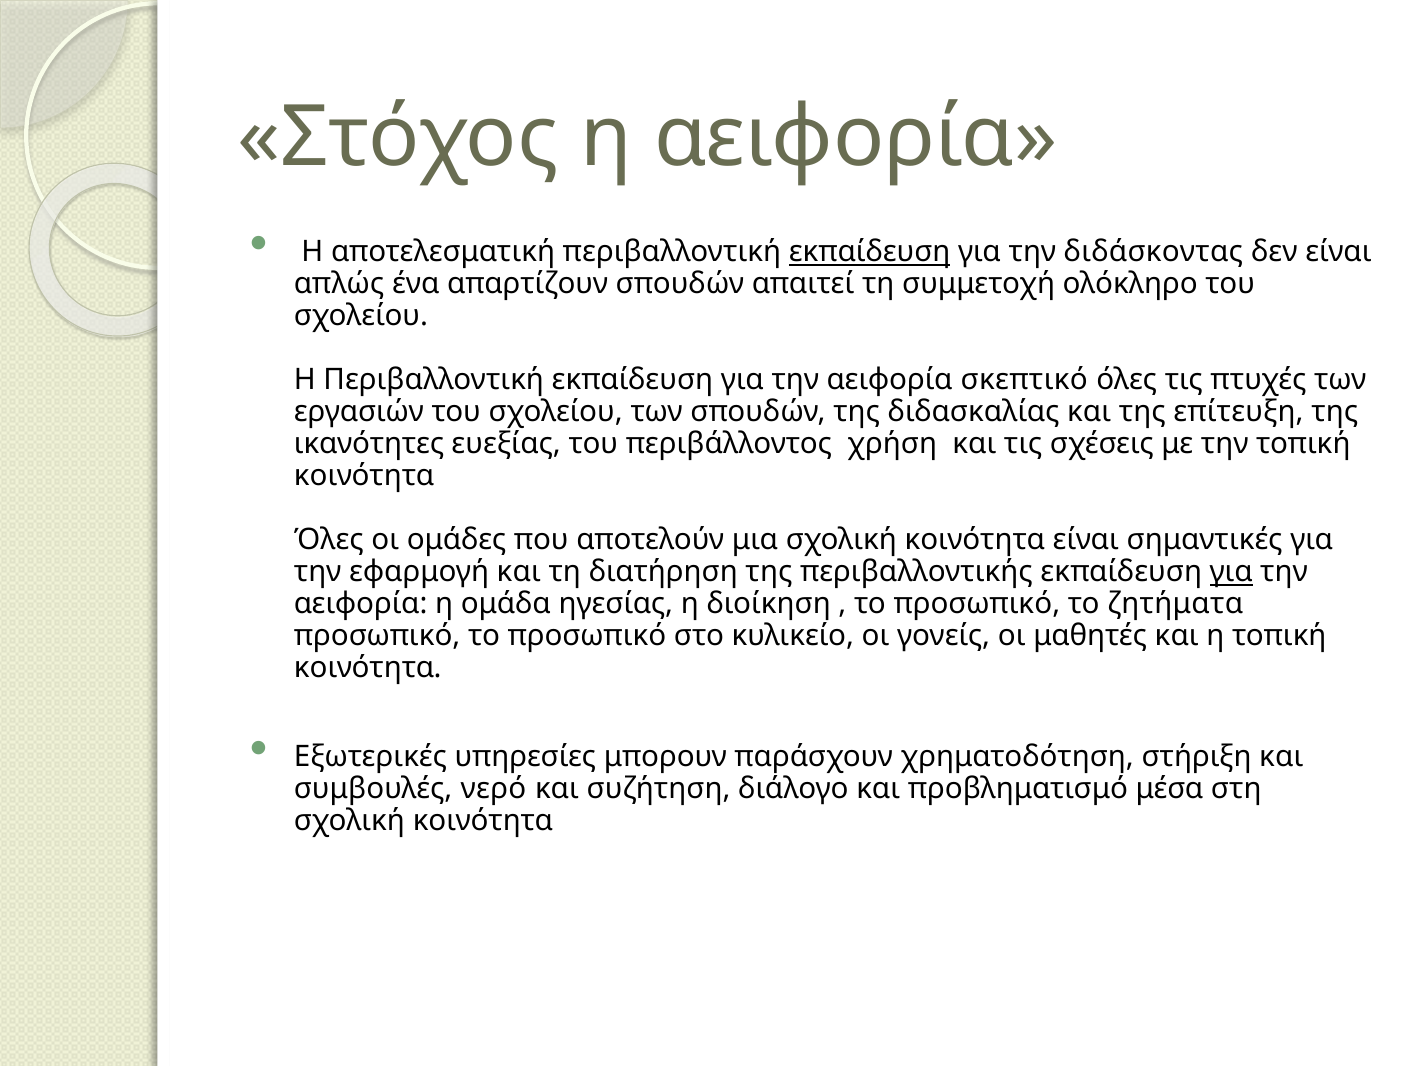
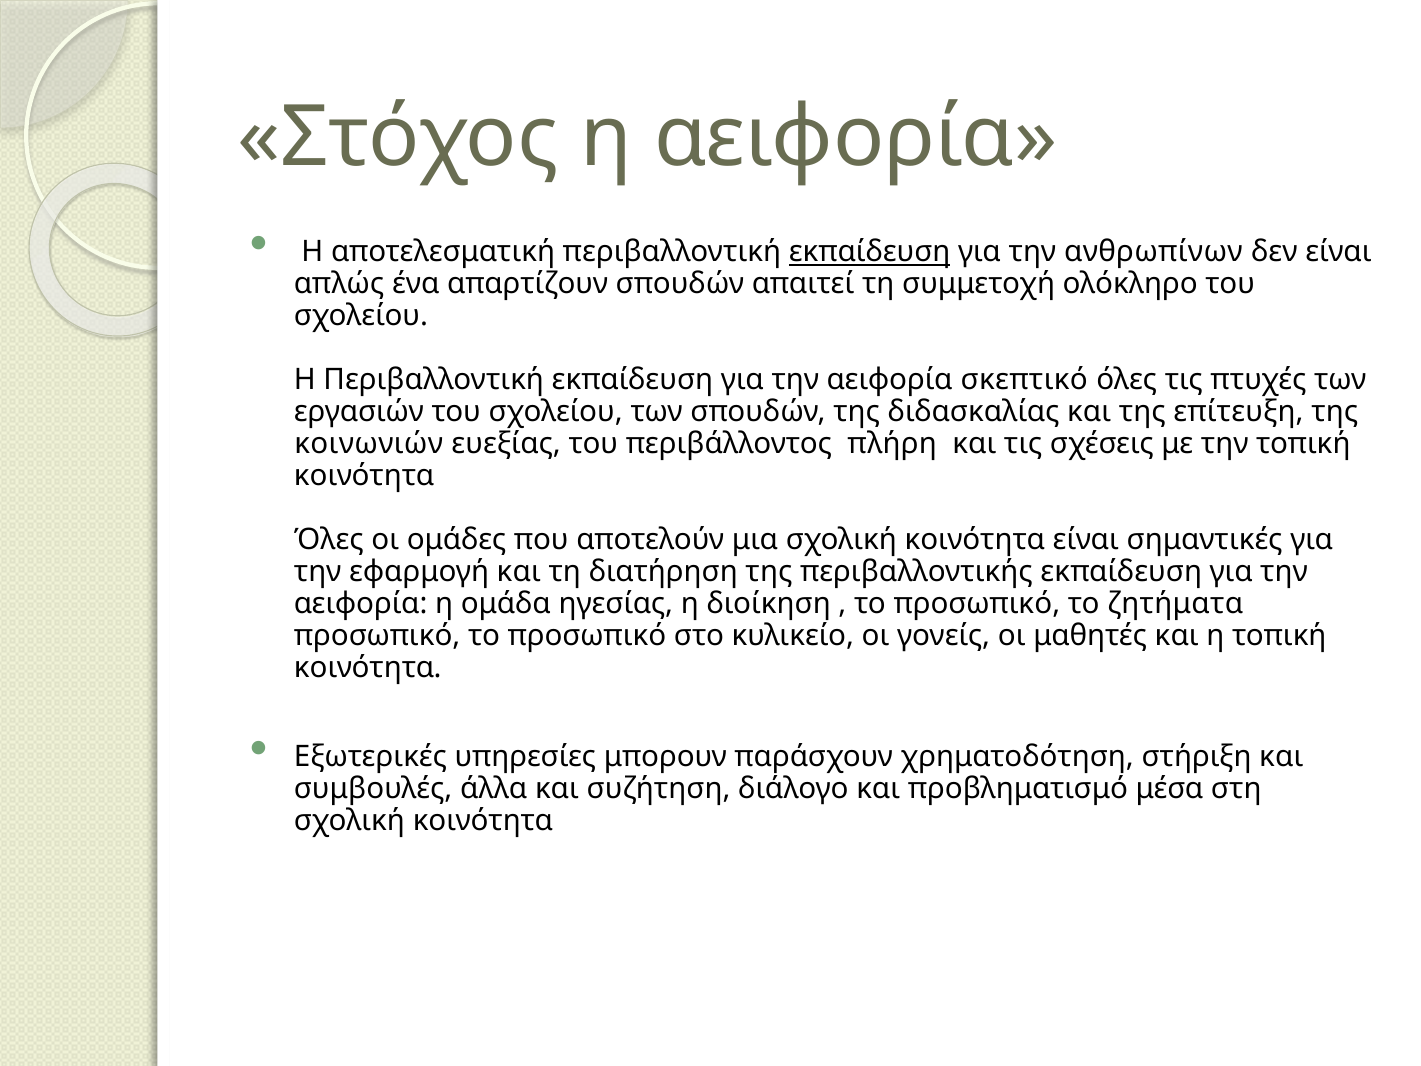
διδάσκοντας: διδάσκοντας -> ανθρωπίνων (1153, 252)
ικανότητες: ικανότητες -> κοινωνιών (369, 444)
χρήση: χρήση -> πλήρη (892, 444)
για underline: present -> none (1231, 572)
νερό: νερό -> άλλα (494, 789)
